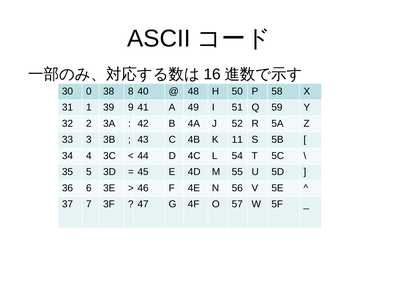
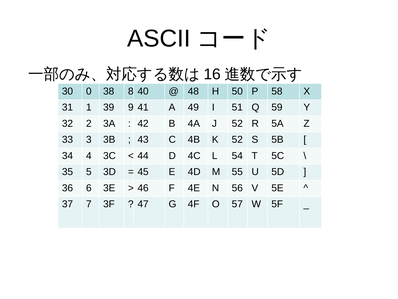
K 11: 11 -> 52 (237, 139)
